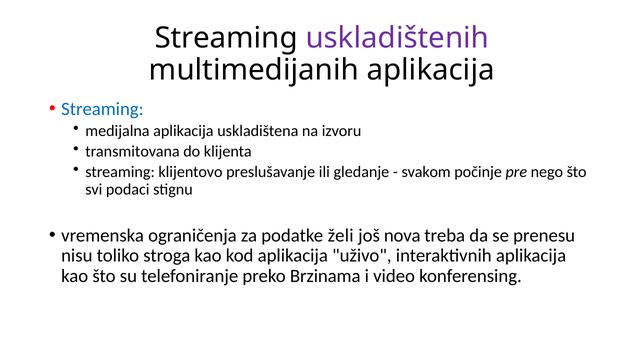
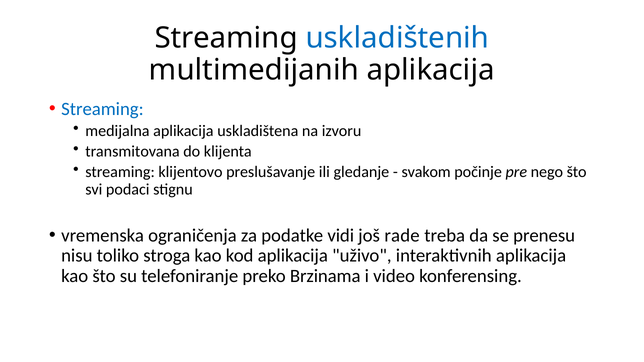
uskladištenih colour: purple -> blue (397, 38)
želi: želi -> vidi (341, 236)
nova: nova -> rade (402, 236)
